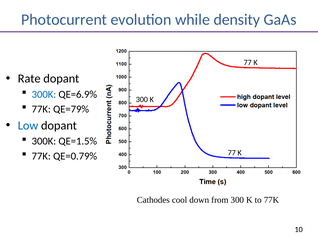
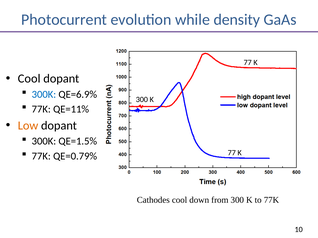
Rate: Rate -> Cool (29, 79)
QE=79%: QE=79% -> QE=11% (71, 109)
Low colour: blue -> orange (28, 126)
